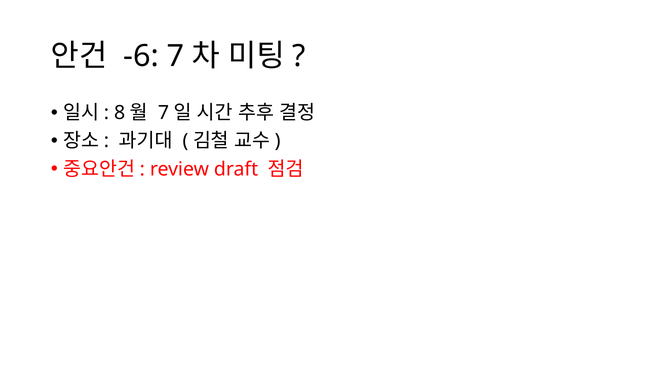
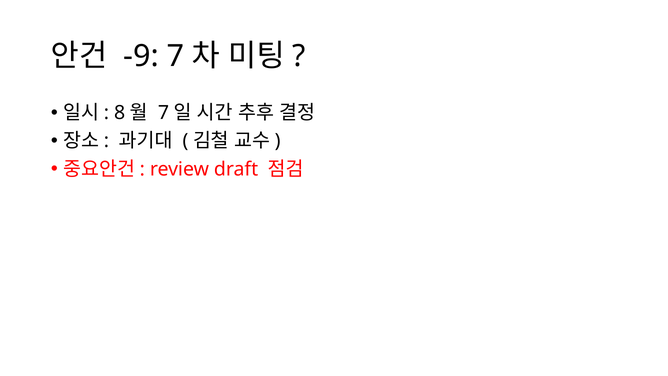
-6: -6 -> -9 (141, 56)
